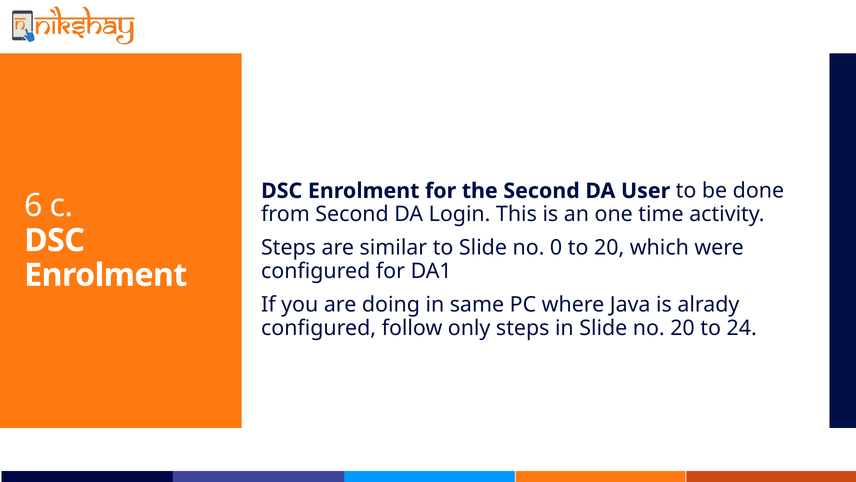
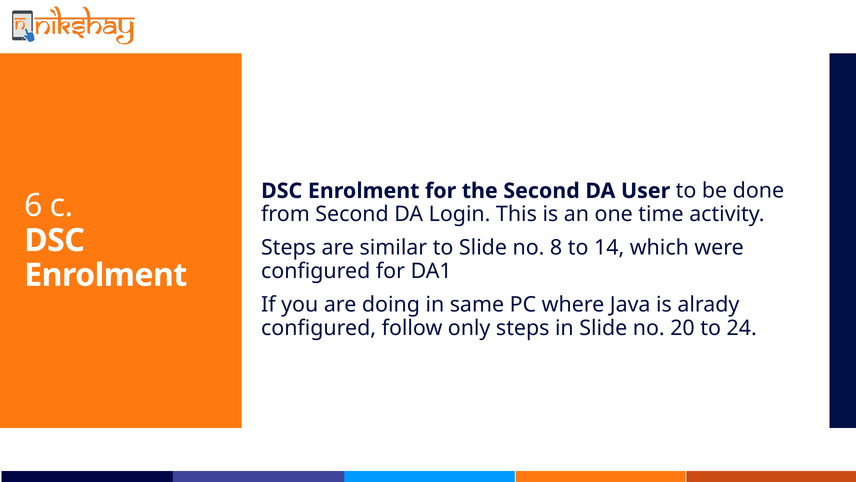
0: 0 -> 8 (556, 248)
to 20: 20 -> 14 (609, 248)
